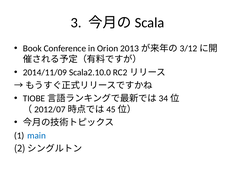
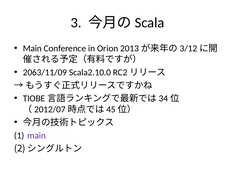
Book: Book -> Main (32, 48)
2014/11/09: 2014/11/09 -> 2063/11/09 (45, 72)
main colour: blue -> purple (37, 136)
